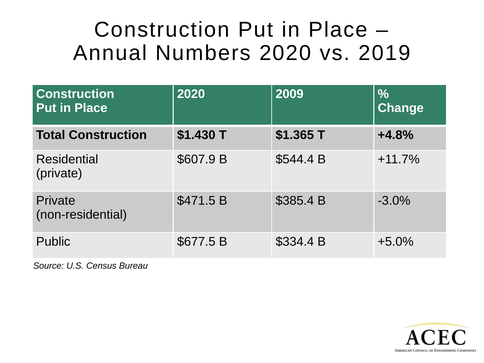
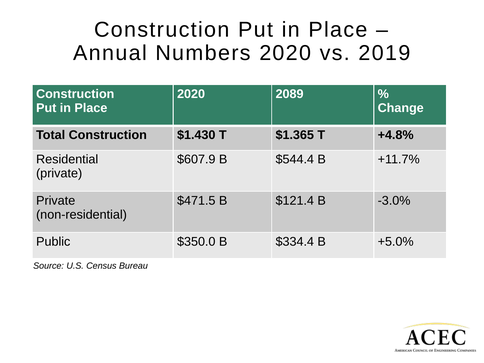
2009: 2009 -> 2089 (290, 94)
$385.4: $385.4 -> $121.4 (295, 201)
$677.5: $677.5 -> $350.0 (196, 242)
